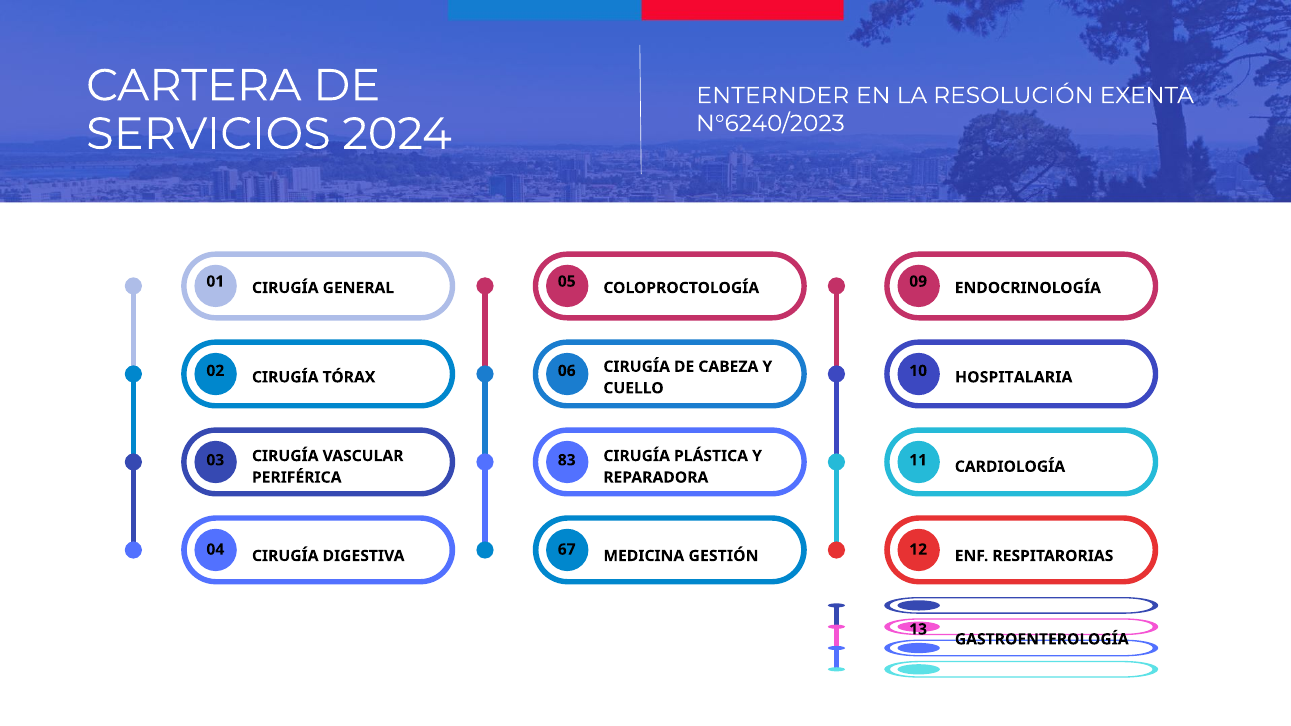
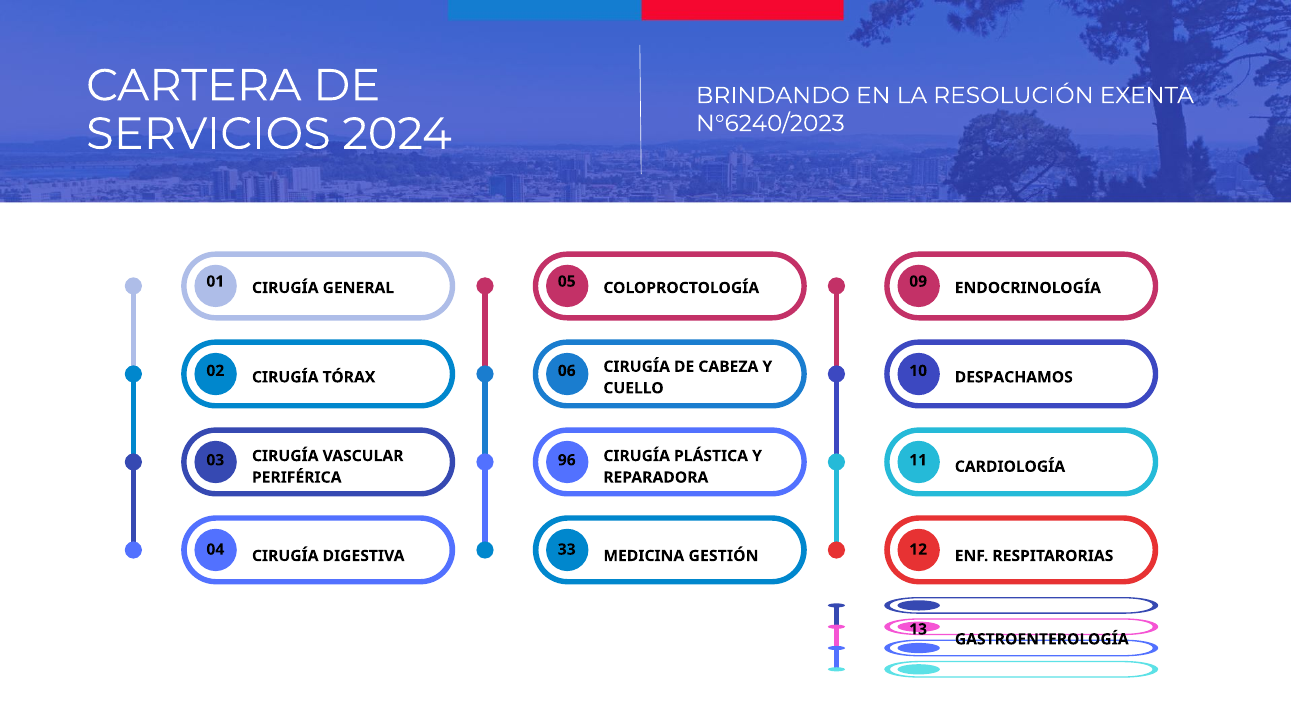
ENTERNDER: ENTERNDER -> BRINDANDO (773, 95)
HOSPITALARIA: HOSPITALARIA -> DESPACHAMOS (1014, 377)
83: 83 -> 96 (567, 460)
67: 67 -> 33 (567, 550)
